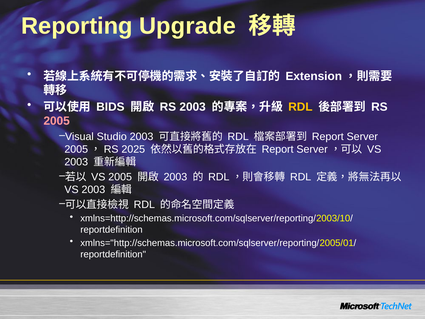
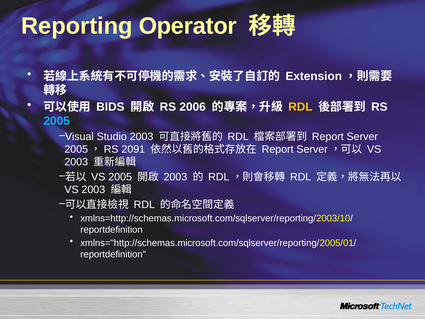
Upgrade: Upgrade -> Operator (188, 26)
RS 2003: 2003 -> 2006 (193, 107)
2005 colour: pink -> light blue (57, 121)
2025: 2025 -> 2091 (133, 149)
